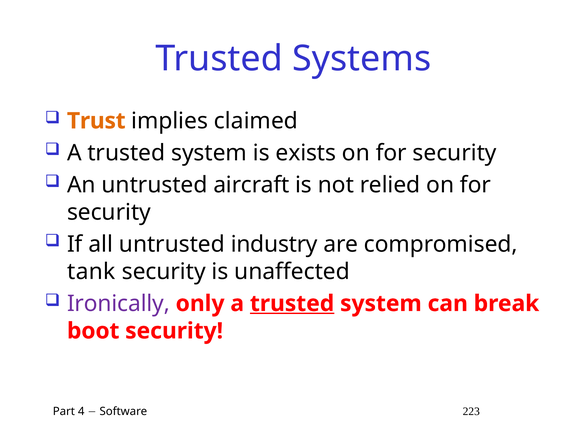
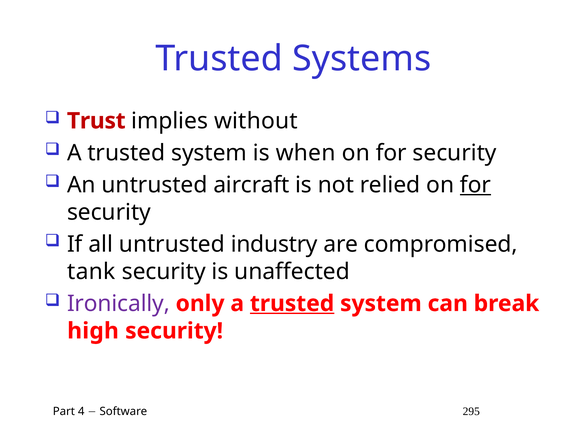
Trust colour: orange -> red (96, 121)
claimed: claimed -> without (256, 121)
exists: exists -> when (306, 153)
for underline: none -> present (476, 185)
boot: boot -> high (93, 331)
223: 223 -> 295 (471, 412)
